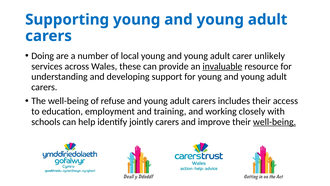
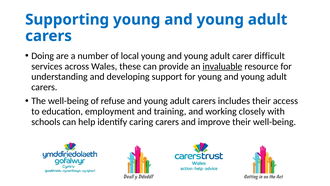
unlikely: unlikely -> difficult (270, 56)
jointly: jointly -> caring (141, 122)
well-being underline: present -> none (275, 122)
